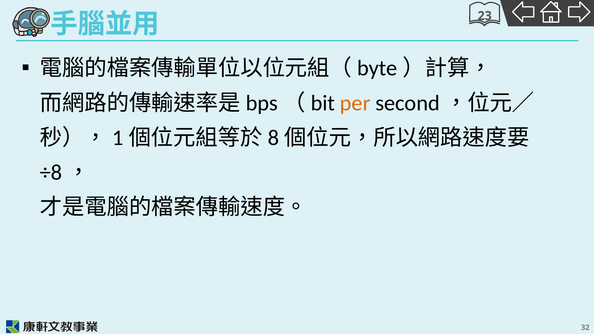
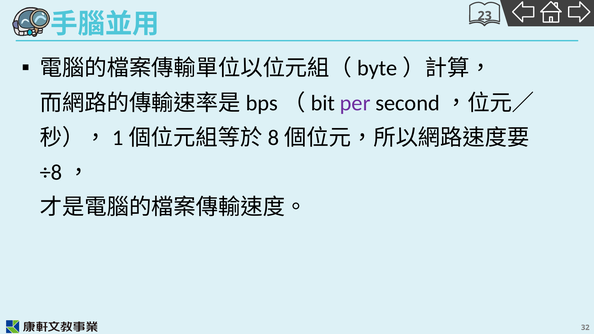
per colour: orange -> purple (355, 103)
